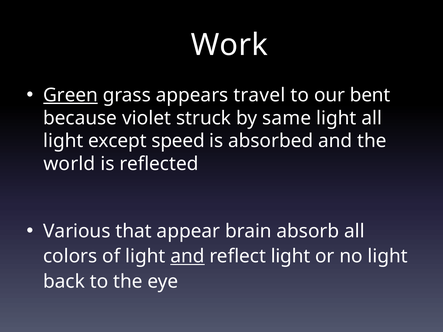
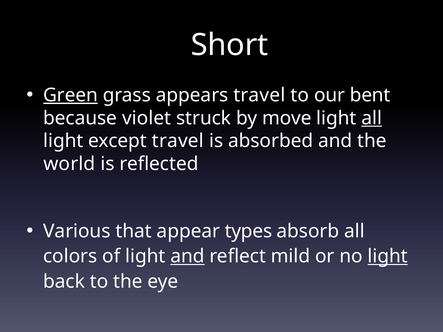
Work: Work -> Short (230, 45)
same: same -> move (287, 118)
all underline: none -> present (372, 118)
except speed: speed -> travel (178, 141)
brain: brain -> types (248, 231)
reflect light: light -> mild (291, 257)
light underline: none -> present (388, 257)
